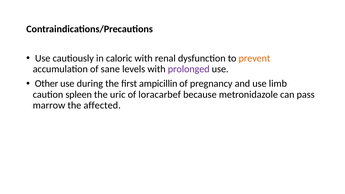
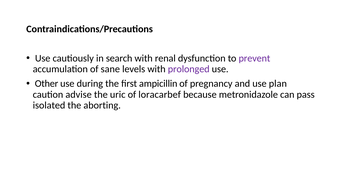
caloric: caloric -> search (119, 58)
prevent colour: orange -> purple (254, 58)
limb: limb -> plan (278, 84)
spleen: spleen -> advise (79, 95)
marrow: marrow -> isolated (49, 105)
affected: affected -> aborting (102, 105)
